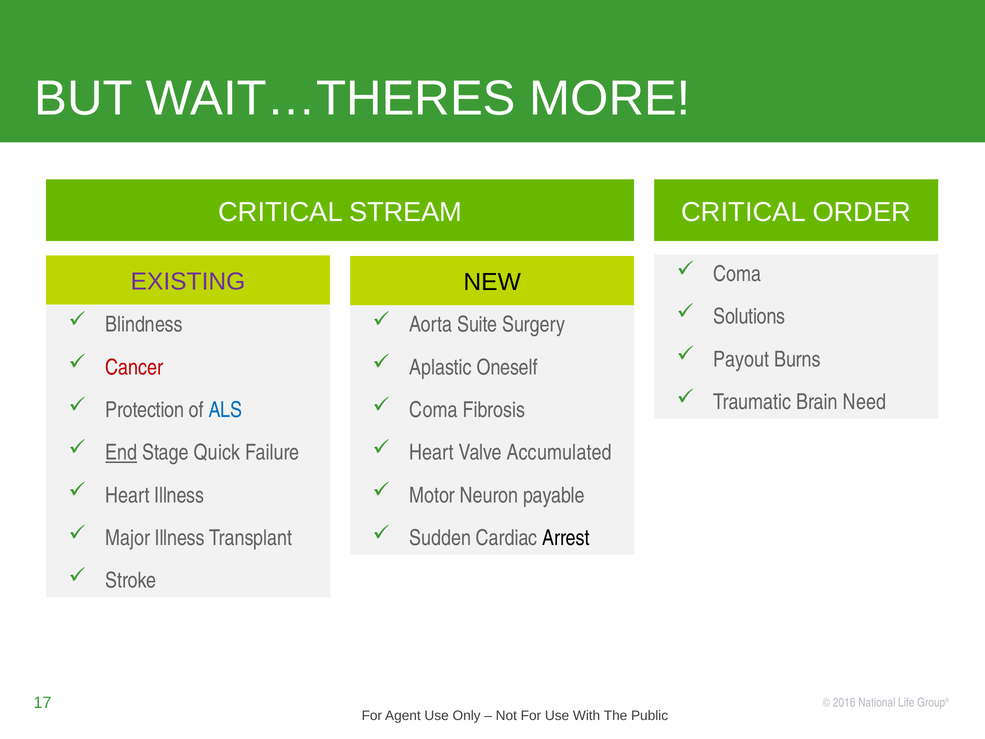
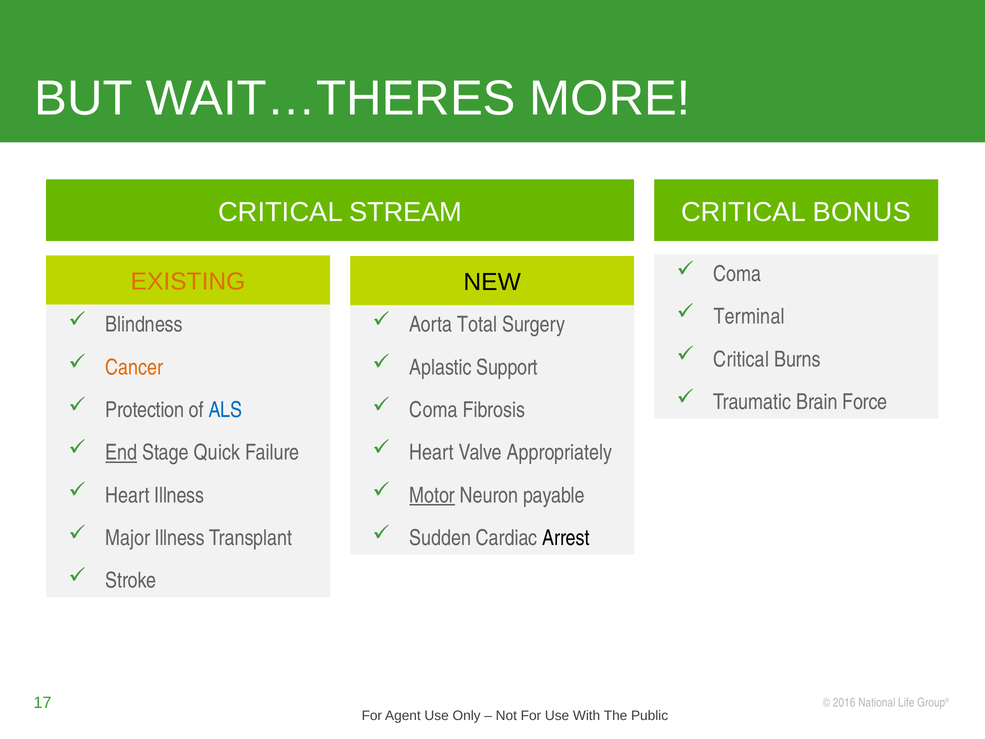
ORDER: ORDER -> BONUS (862, 212)
EXISTING colour: purple -> orange (188, 282)
Solutions: Solutions -> Terminal (749, 317)
Suite: Suite -> Total (477, 325)
Payout: Payout -> Critical (741, 359)
Cancer colour: red -> orange (134, 367)
Oneself: Oneself -> Support (507, 367)
Need: Need -> Force (865, 402)
Accumulated: Accumulated -> Appropriately (559, 453)
Motor underline: none -> present (432, 495)
